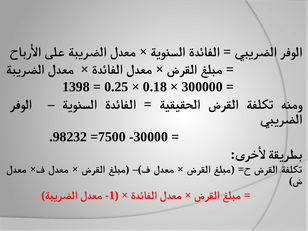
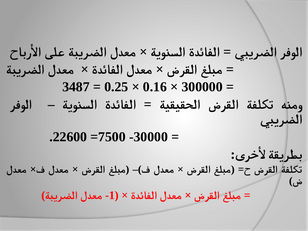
1398: 1398 -> 3487 (76, 87)
0.18: 0.18 -> 0.16 (155, 87)
98232: 98232 -> 22600 (70, 137)
